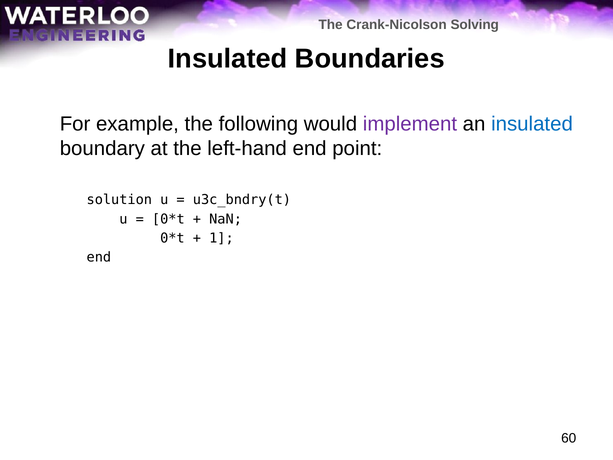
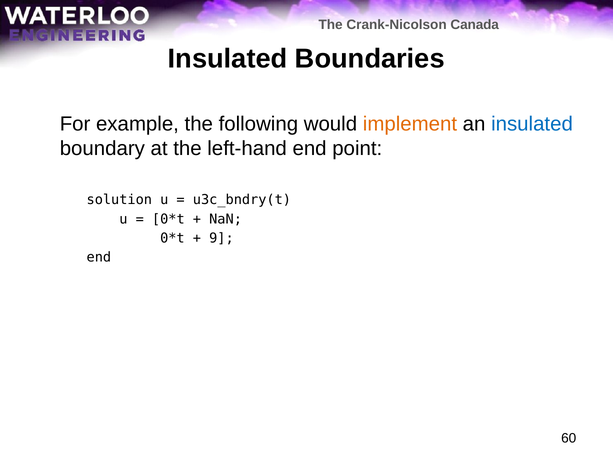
Solving: Solving -> Canada (475, 25)
implement colour: purple -> orange (410, 124)
1: 1 -> 9 (221, 238)
